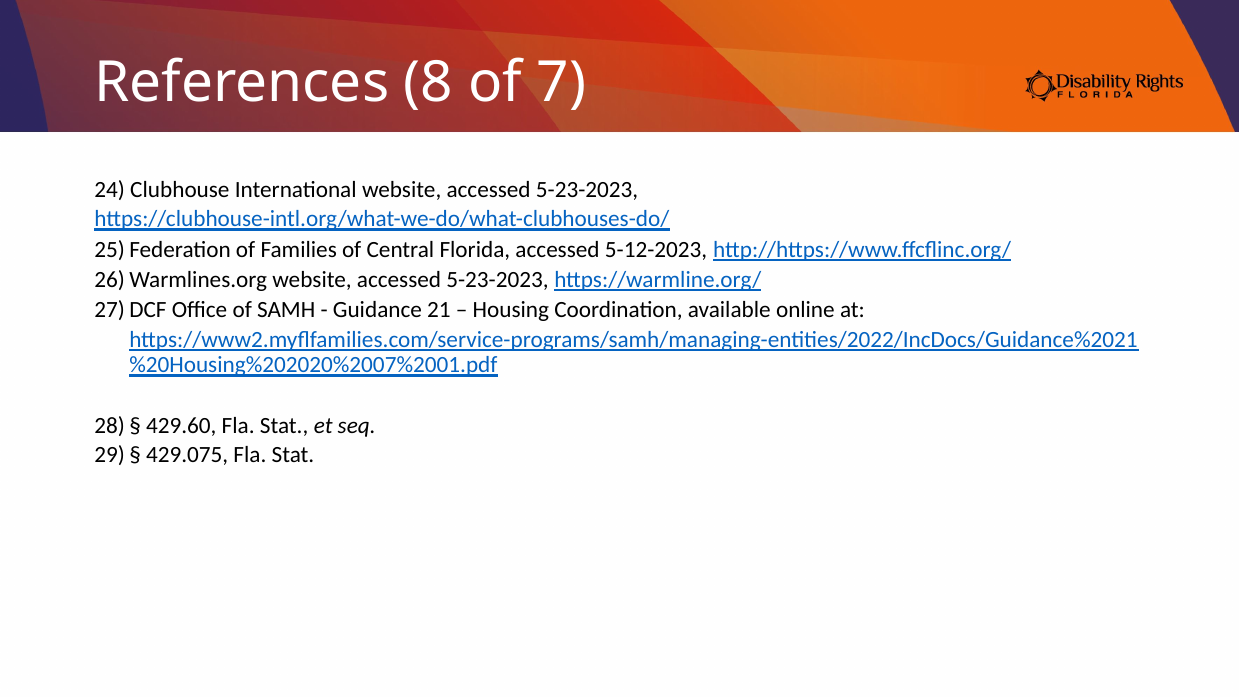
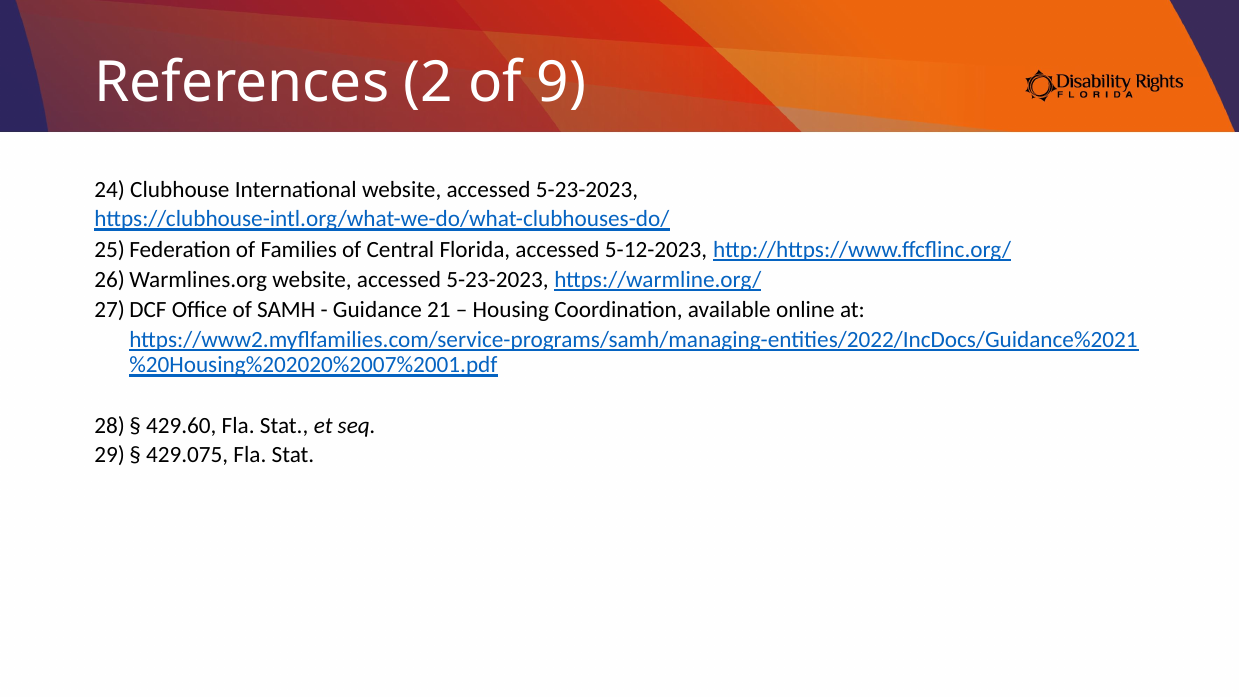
8: 8 -> 2 (429, 83)
7: 7 -> 9 (562, 83)
